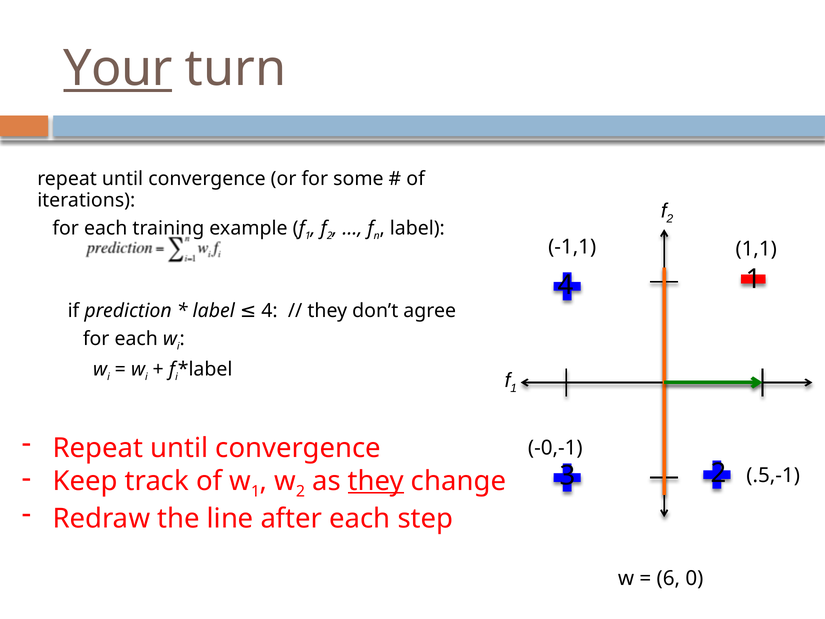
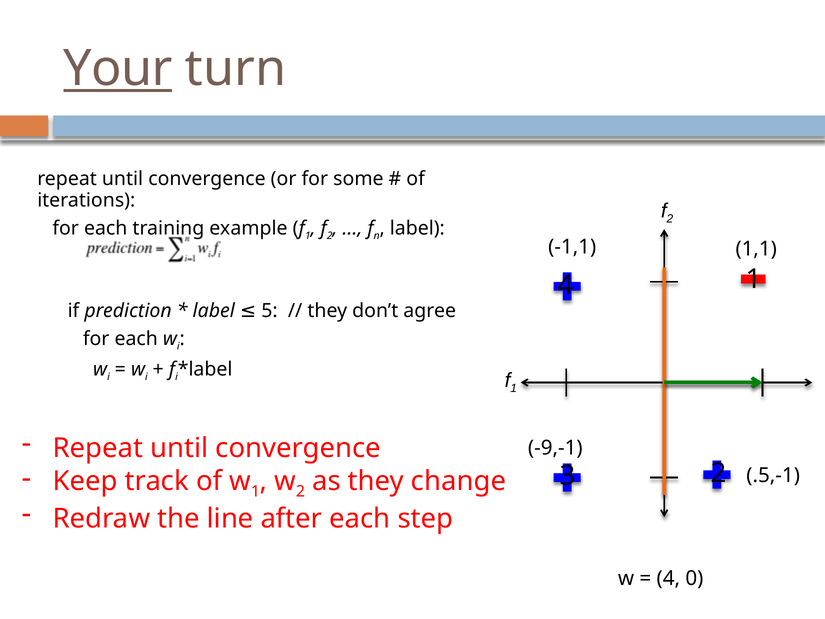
label 4: 4 -> 5 (269, 311)
-0,-1: -0,-1 -> -9,-1 (555, 448)
they underline: present -> none (376, 481)
6: 6 -> 4 (668, 578)
